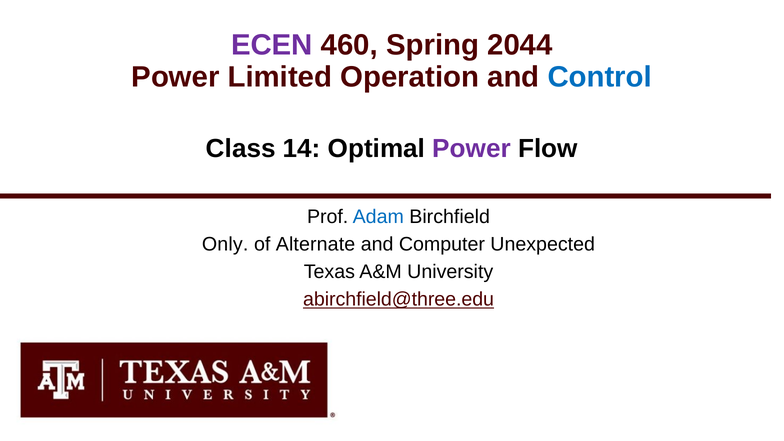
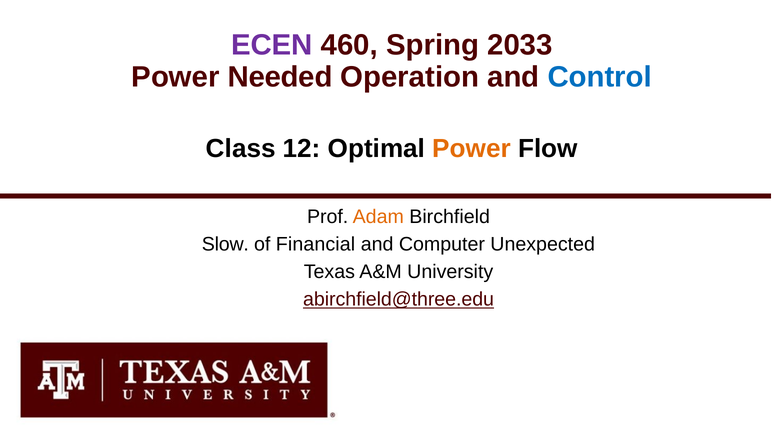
2044: 2044 -> 2033 (520, 45)
Limited: Limited -> Needed (280, 77)
14: 14 -> 12 (302, 149)
Power colour: purple -> orange (472, 149)
Adam colour: blue -> orange (378, 217)
Only: Only -> Slow (225, 244)
Alternate: Alternate -> Financial (316, 244)
